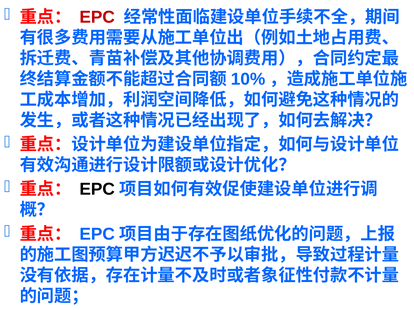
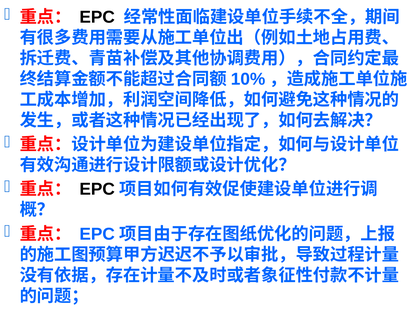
EPC colour: red -> black (97, 17)
